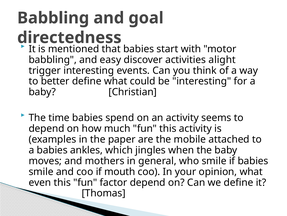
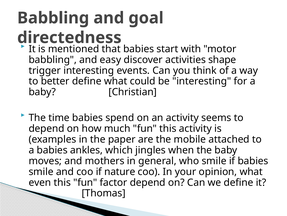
alight: alight -> shape (222, 60)
mouth: mouth -> nature (120, 171)
